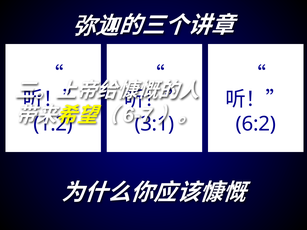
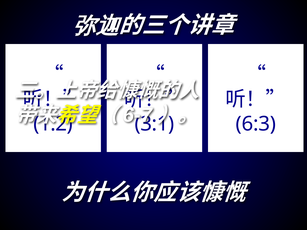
6:2: 6:2 -> 6:3 (256, 124)
